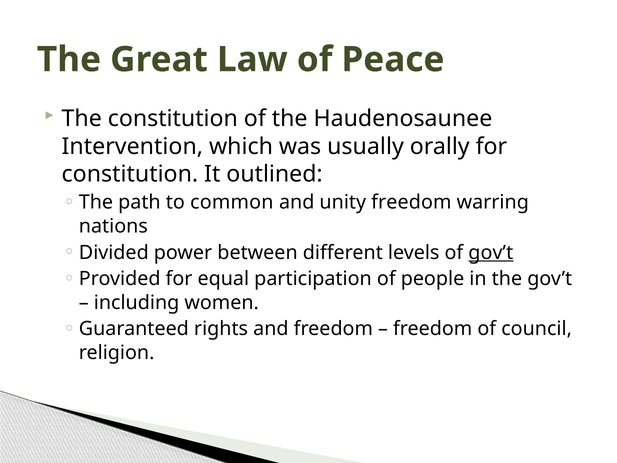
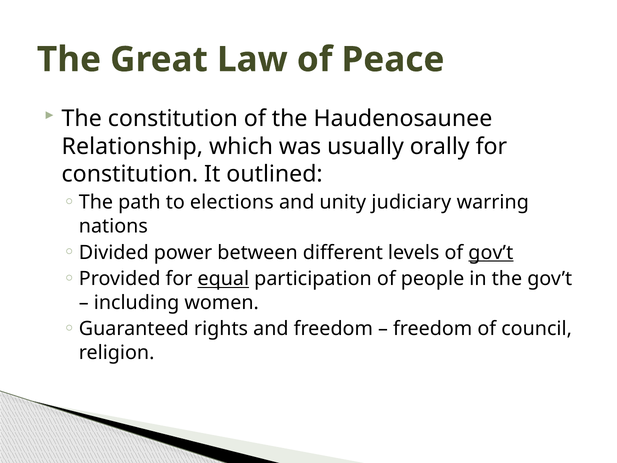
Intervention: Intervention -> Relationship (132, 146)
common: common -> elections (232, 202)
unity freedom: freedom -> judiciary (411, 202)
equal underline: none -> present (223, 279)
